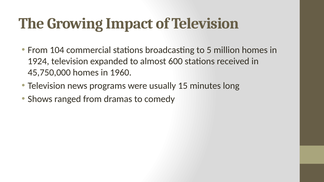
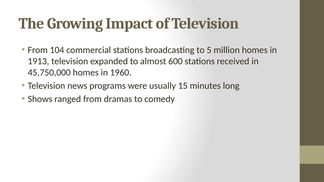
1924: 1924 -> 1913 (38, 61)
